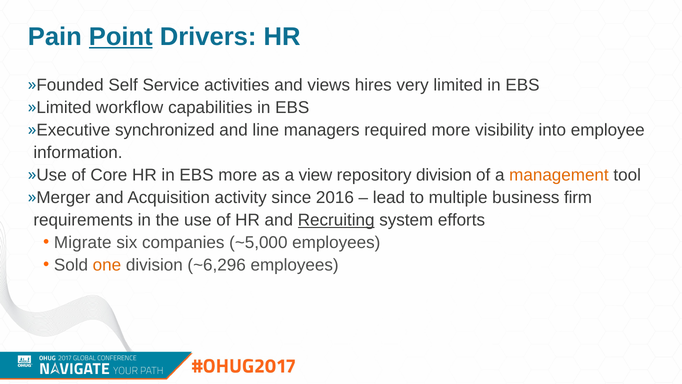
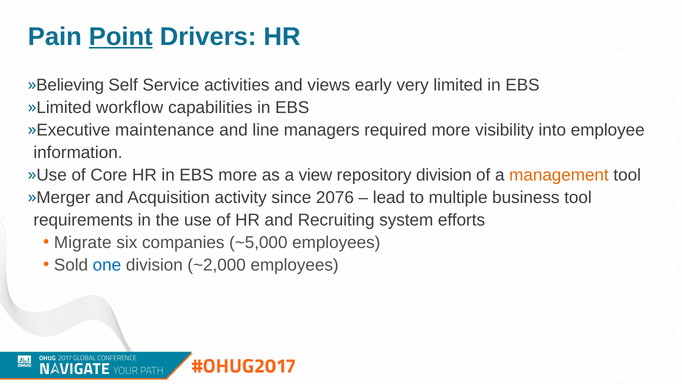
Founded: Founded -> Believing (70, 85)
hires: hires -> early (373, 85)
synchronized: synchronized -> maintenance (165, 130)
2016: 2016 -> 2076 (335, 197)
business firm: firm -> tool (578, 197)
Recruiting underline: present -> none (336, 220)
one colour: orange -> blue (107, 265)
~6,296: ~6,296 -> ~2,000 (217, 265)
